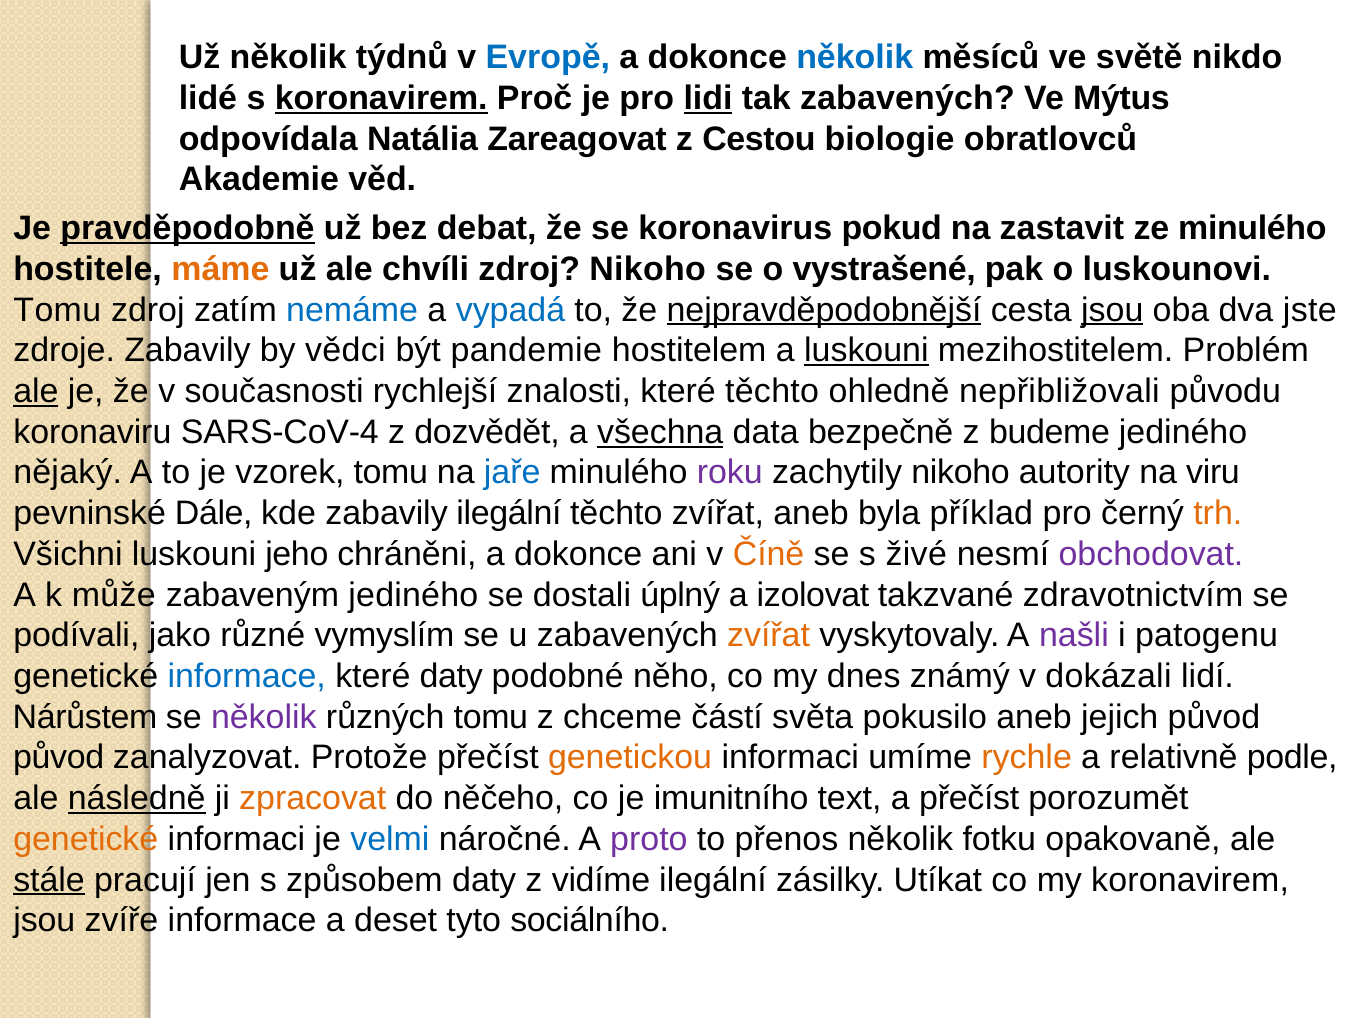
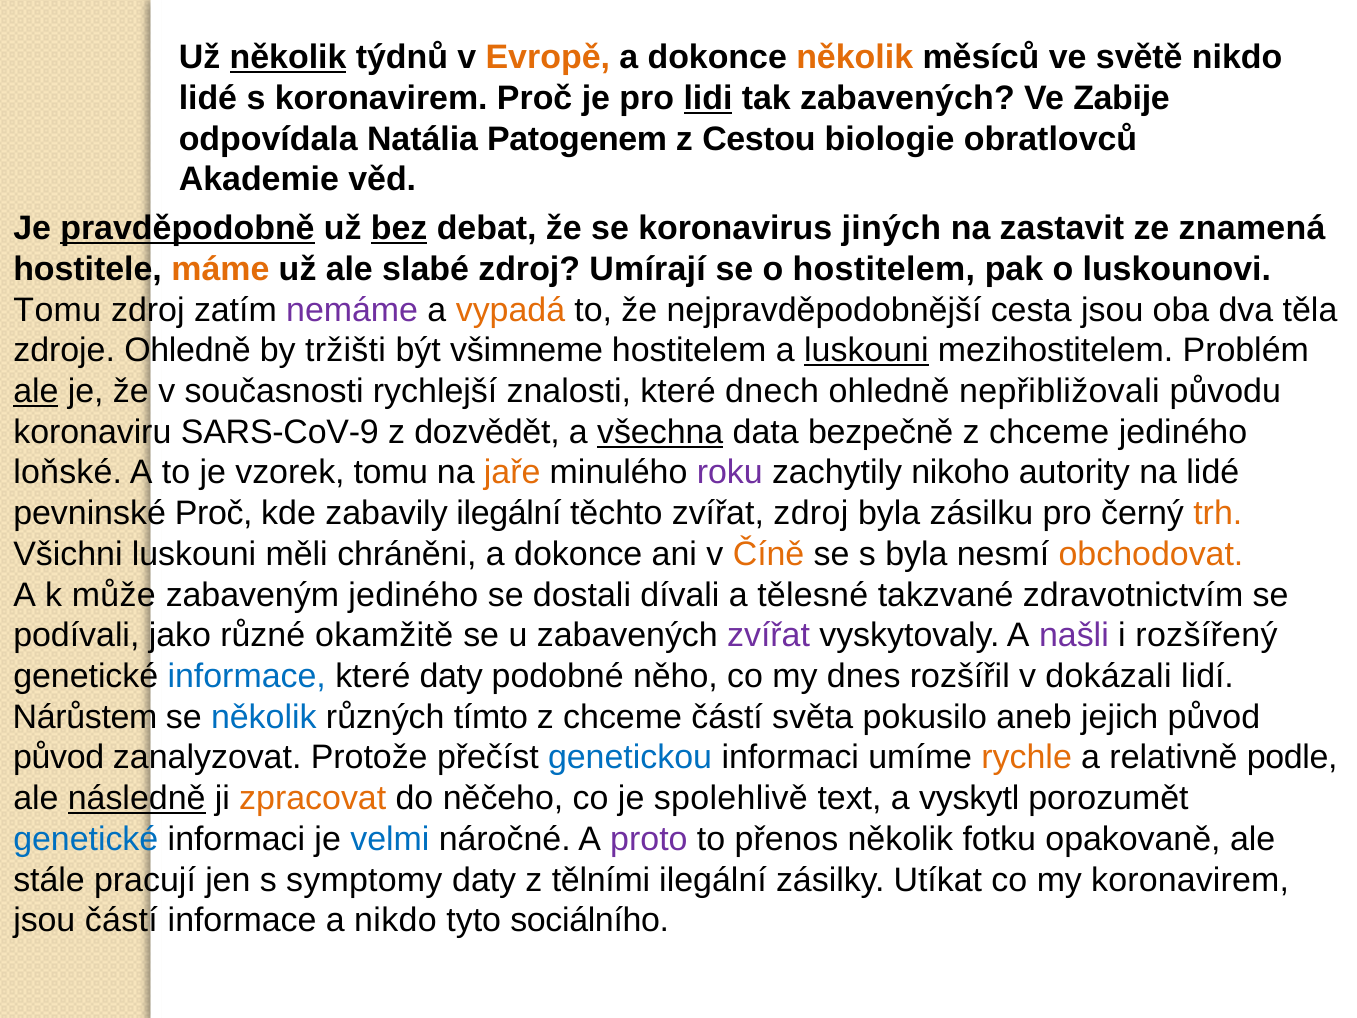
několik underline: none -> present (288, 57)
Evropě colour: blue -> orange (548, 57)
několik colour: blue -> orange (855, 57)
koronavirem underline: present -> none (381, 98)
Mýtus: Mýtus -> Zabije (1121, 98)
Zareagovat: Zareagovat -> Patogenem (577, 139)
bez underline: none -> present (399, 228)
pokud: pokud -> jiných (891, 228)
ze minulého: minulého -> znamená (1252, 228)
chvíli: chvíli -> slabé (426, 269)
zdroj Nikoho: Nikoho -> Umírají (648, 269)
o vystrašené: vystrašené -> hostitelem (884, 269)
nemáme colour: blue -> purple (352, 310)
vypadá colour: blue -> orange (510, 310)
nejpravděpodobnější underline: present -> none (824, 310)
jsou underline: present -> none (1112, 310)
jste: jste -> těla (1310, 310)
zdroje Zabavily: Zabavily -> Ohledně (188, 350)
vědci: vědci -> tržišti (345, 350)
pandemie: pandemie -> všimneme (527, 350)
které těchto: těchto -> dnech (772, 391)
SARS-CoV-4: SARS-CoV-4 -> SARS-CoV-9 (280, 432)
budeme: budeme -> chceme (1049, 432)
nějaký: nějaký -> loňské (68, 473)
jaře colour: blue -> orange (512, 473)
na viru: viru -> lidé (1213, 473)
pevninské Dále: Dále -> Proč (214, 513)
zvířat aneb: aneb -> zdroj (811, 513)
příklad: příklad -> zásilku (981, 513)
jeho: jeho -> měli (297, 554)
s živé: živé -> byla (916, 554)
obchodovat colour: purple -> orange (1151, 554)
úplný: úplný -> dívali (680, 595)
izolovat: izolovat -> tělesné (813, 595)
vymyslím: vymyslím -> okamžitě (384, 635)
zvířat colour: orange -> purple (769, 635)
patogenu: patogenu -> rozšířený (1206, 635)
známý: známý -> rozšířil (960, 676)
několik colour: purple -> blue (264, 717)
různých tomu: tomu -> tímto (491, 717)
genetickou colour: orange -> blue (630, 758)
imunitního: imunitního -> spolehlivě (731, 798)
a přečíst: přečíst -> vyskytl (969, 798)
genetické colour: orange -> blue (86, 839)
stále underline: present -> none (49, 880)
způsobem: způsobem -> symptomy (364, 880)
vidíme: vidíme -> tělními (601, 880)
jsou zvíře: zvíře -> částí (121, 920)
a deset: deset -> nikdo (395, 920)
